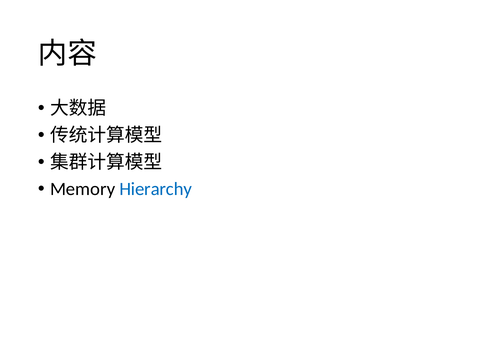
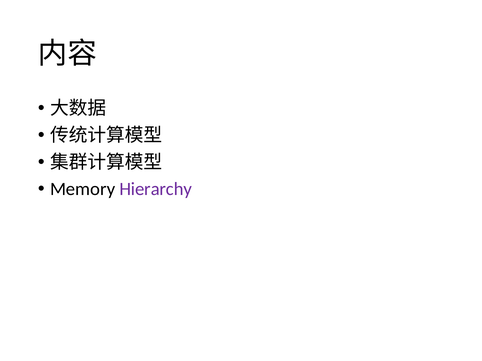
Hierarchy colour: blue -> purple (156, 189)
